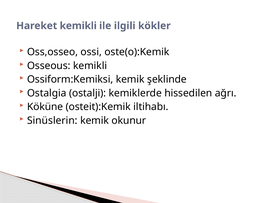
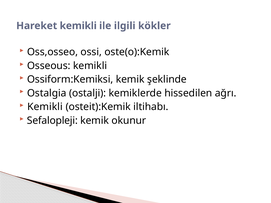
Köküne: Köküne -> Kemikli (45, 107)
Sinüslerin: Sinüslerin -> Sefalopleji (52, 121)
